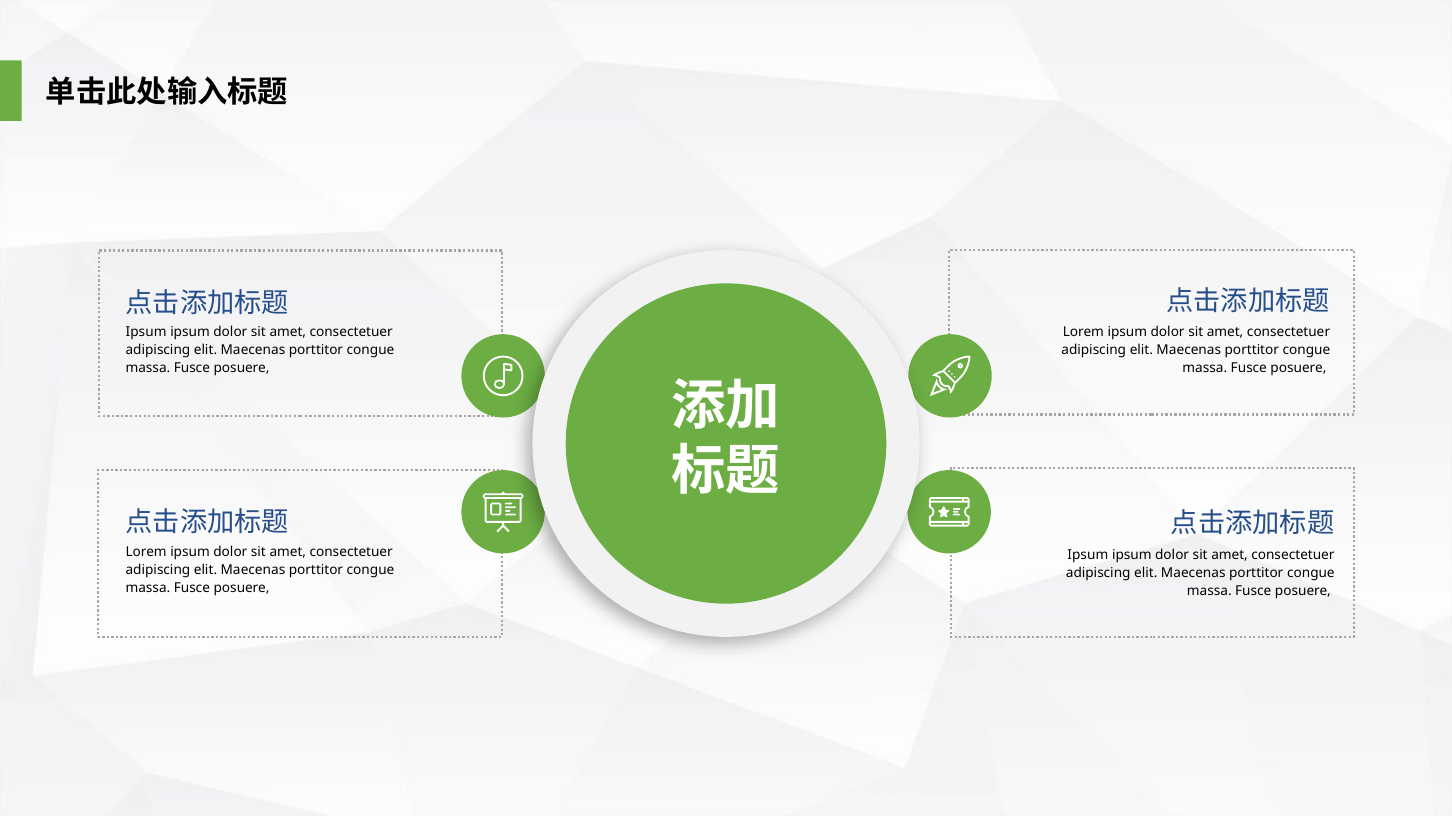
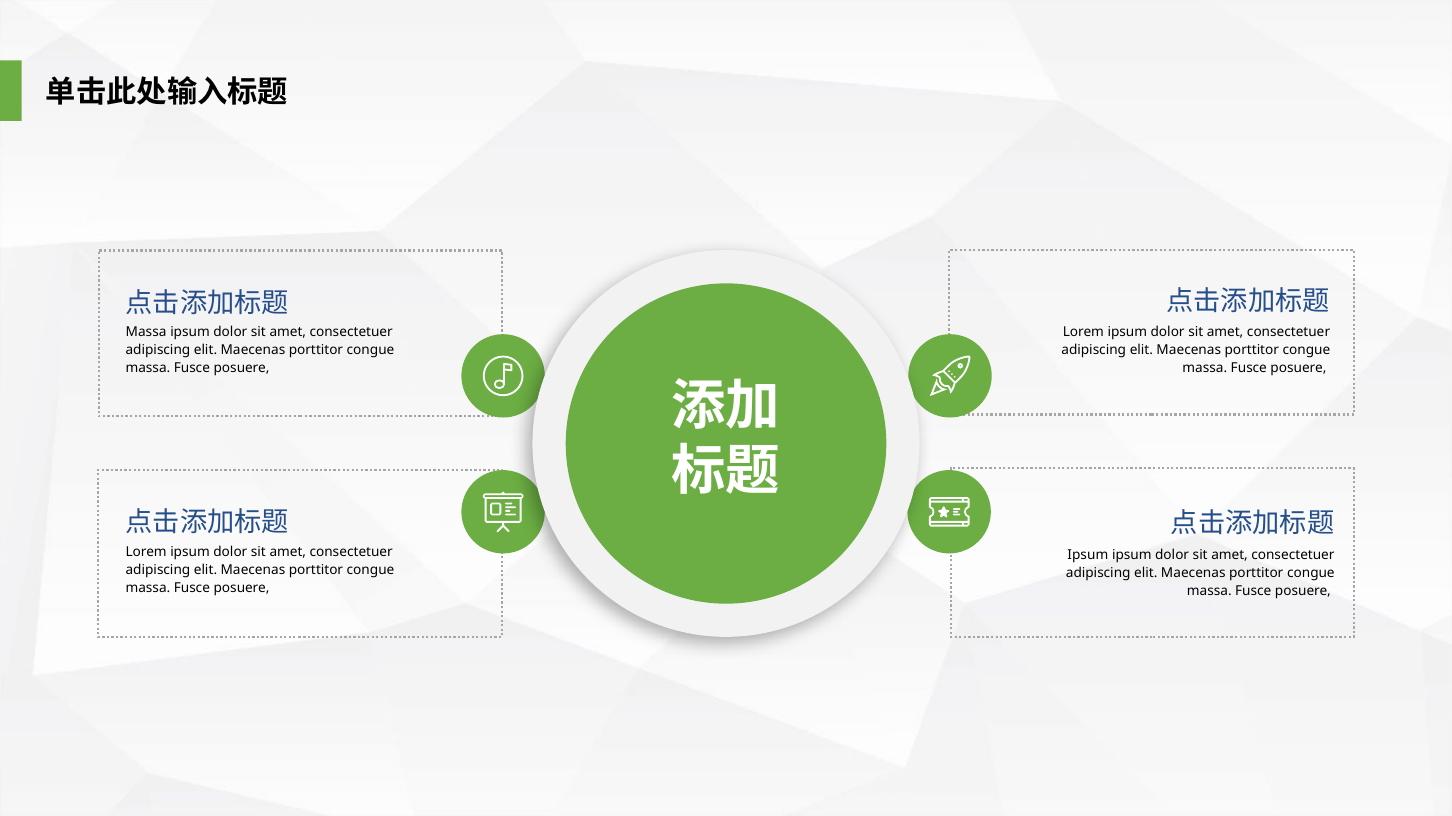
Ipsum: Ipsum -> Massa (146, 332)
